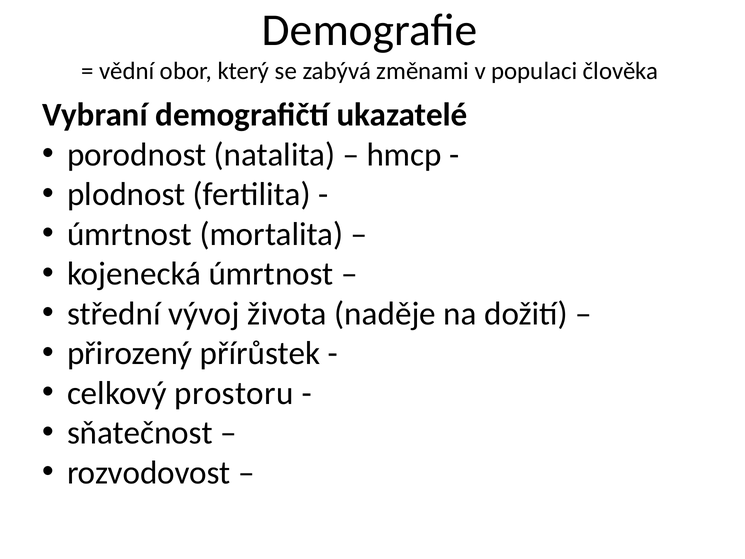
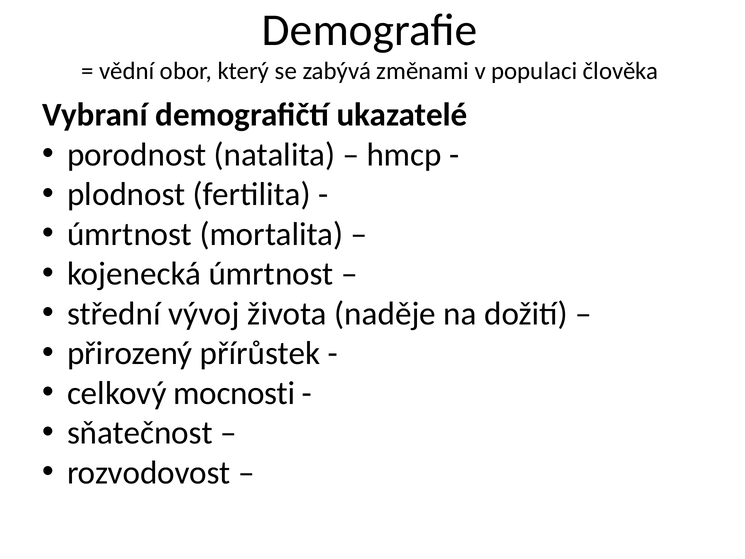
prostoru: prostoru -> mocnosti (234, 393)
